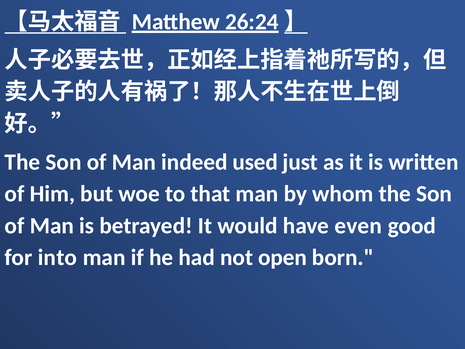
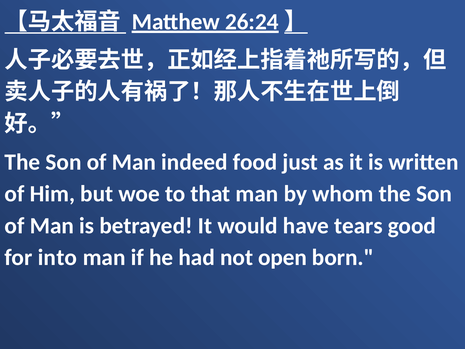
used: used -> food (255, 162)
even: even -> tears (358, 226)
